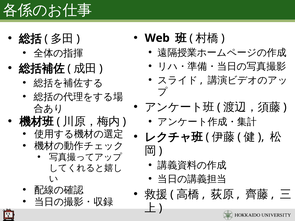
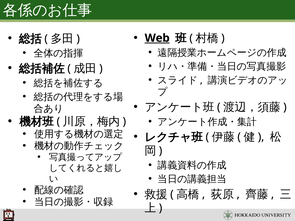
Web underline: none -> present (157, 38)
